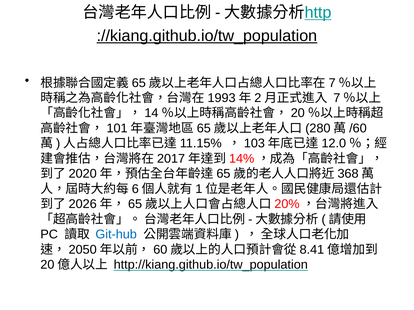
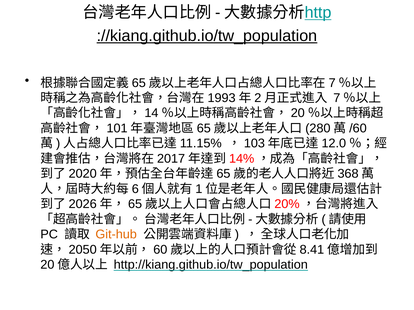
Git-hub colour: blue -> orange (116, 235)
